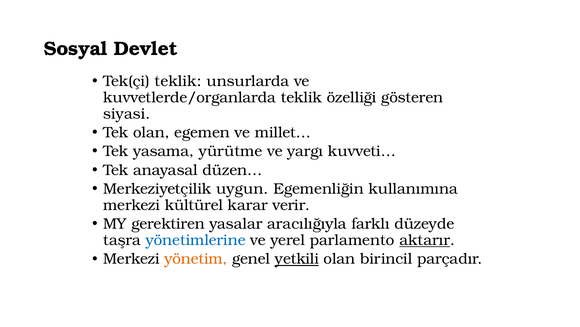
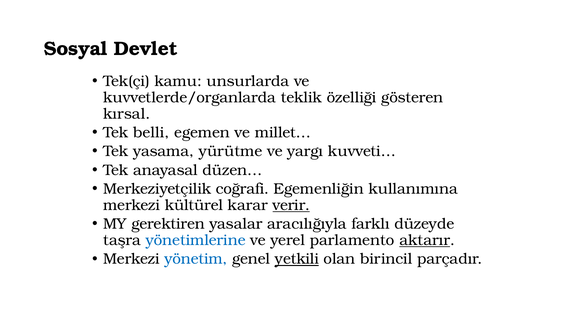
Tek(çi teklik: teklik -> kamu (178, 81)
siyasi: siyasi -> kırsal (127, 113)
Tek olan: olan -> belli (151, 132)
uygun: uygun -> coğrafi (242, 188)
verir underline: none -> present (291, 205)
yönetim colour: orange -> blue (196, 258)
